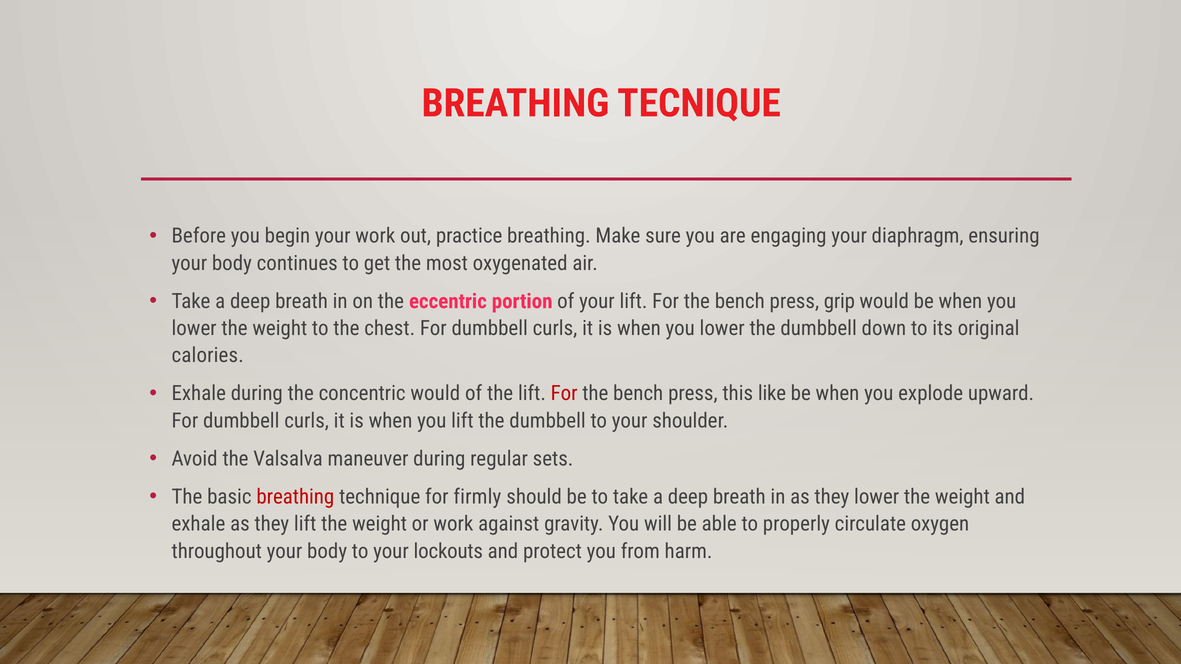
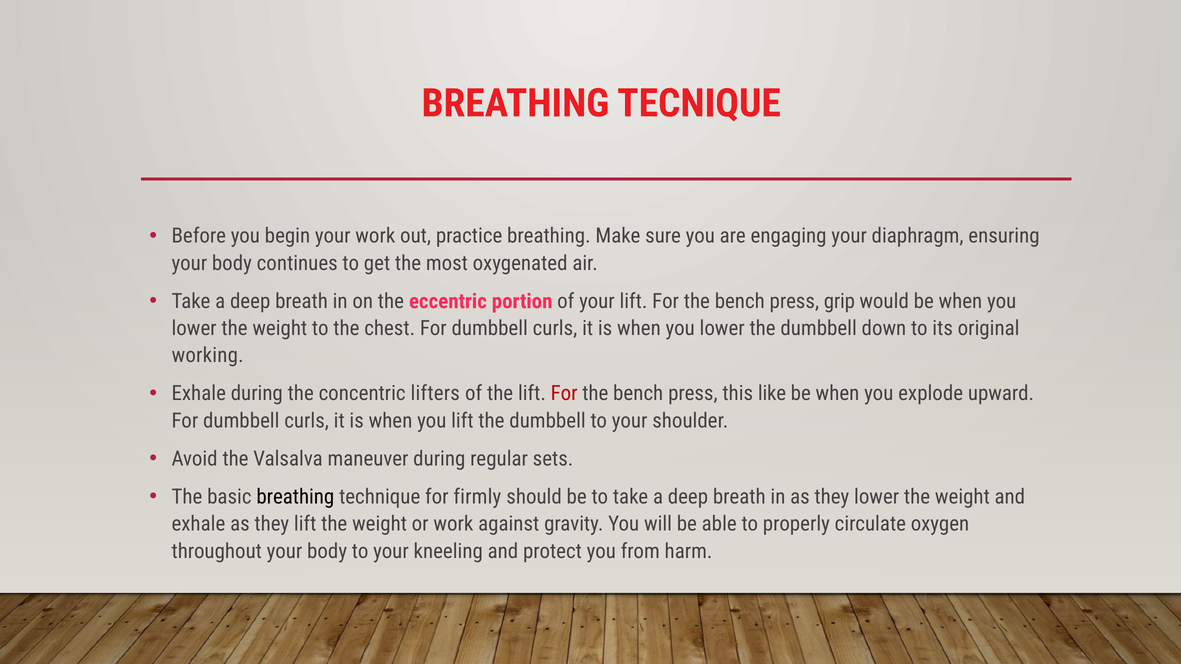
calories: calories -> working (208, 356)
concentric would: would -> lifters (435, 394)
breathing colour: red -> black (295, 497)
lockouts: lockouts -> kneeling (448, 551)
